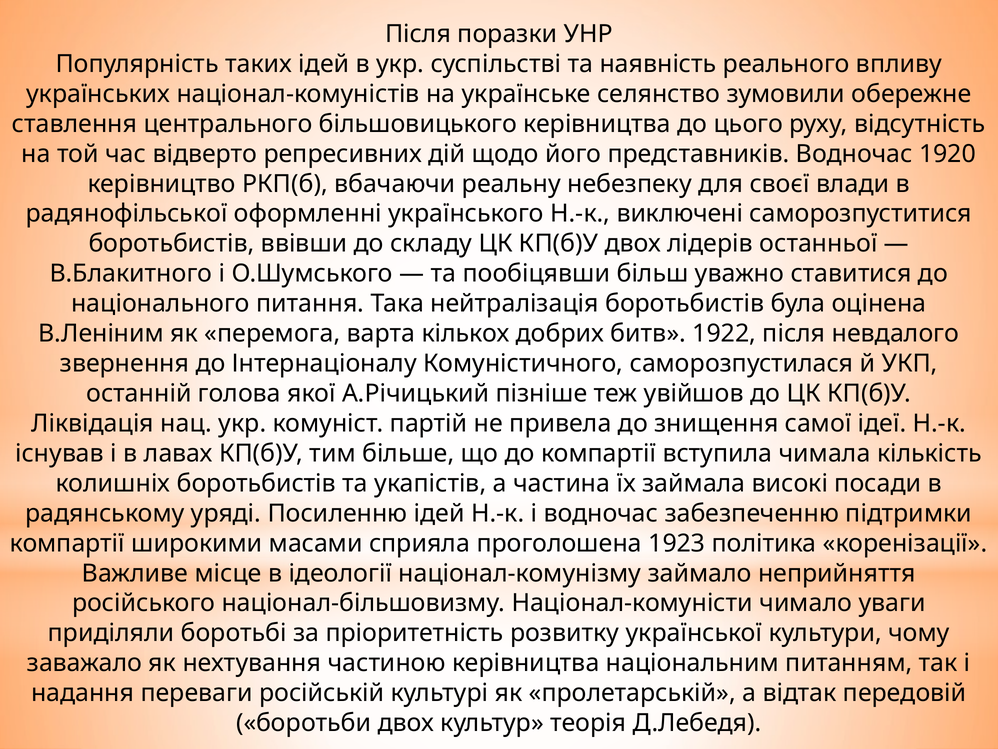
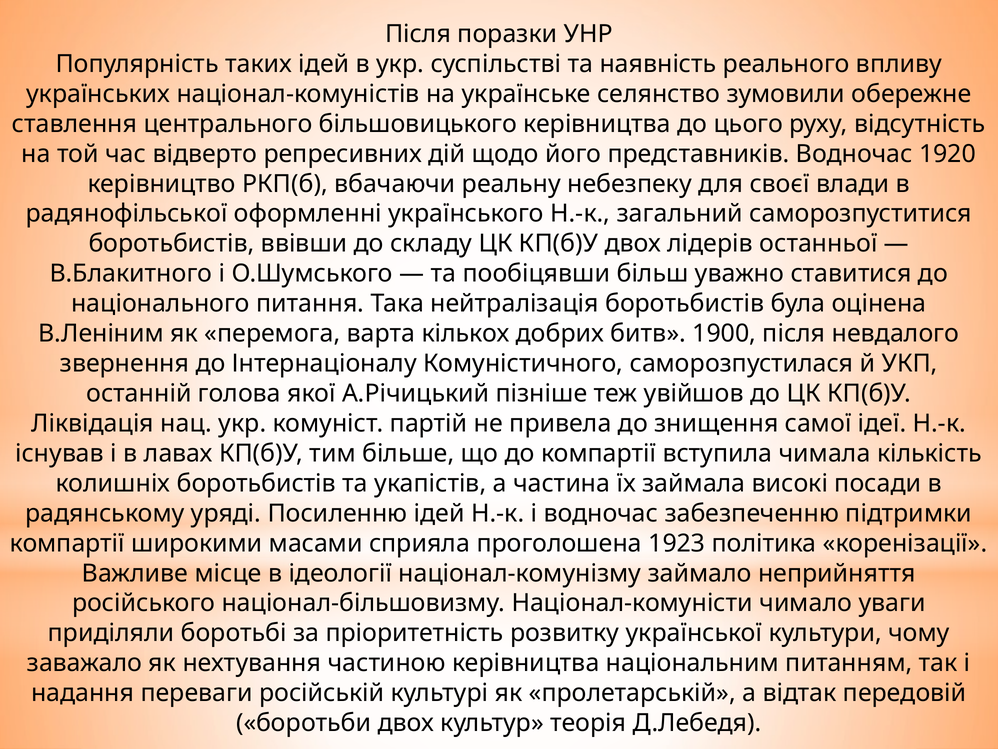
виключені: виключені -> загальний (680, 214)
1922: 1922 -> 1900 (724, 333)
